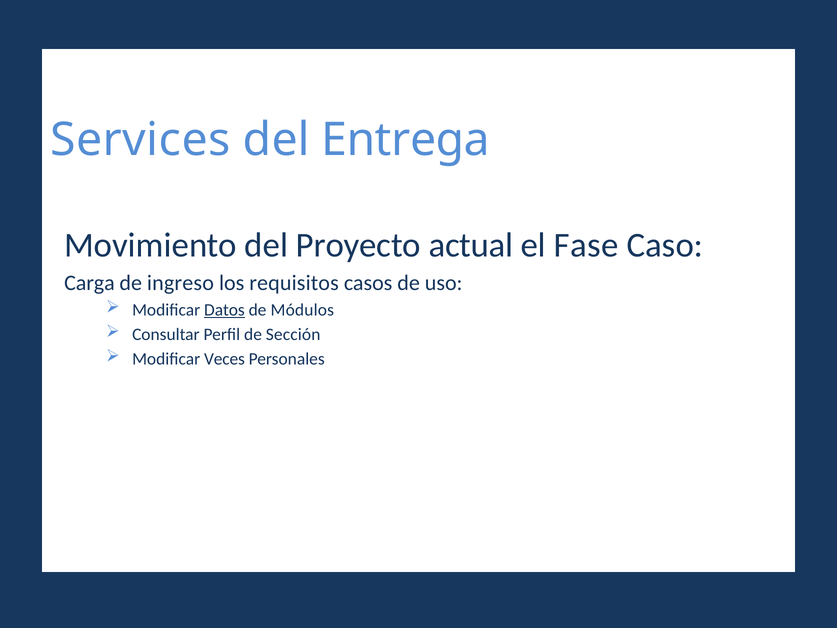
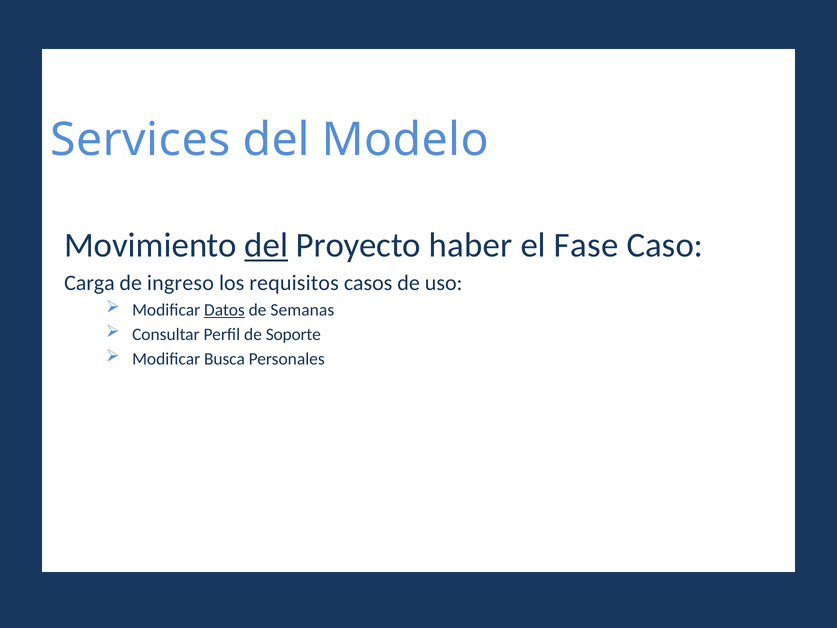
Entrega: Entrega -> Modelo (405, 140)
del underline: none -> present (266, 245)
actual: actual -> haber (471, 245)
Módulos: Módulos -> Semanas (302, 310)
Sección: Sección -> Soporte (293, 334)
Veces: Veces -> Busca (224, 359)
